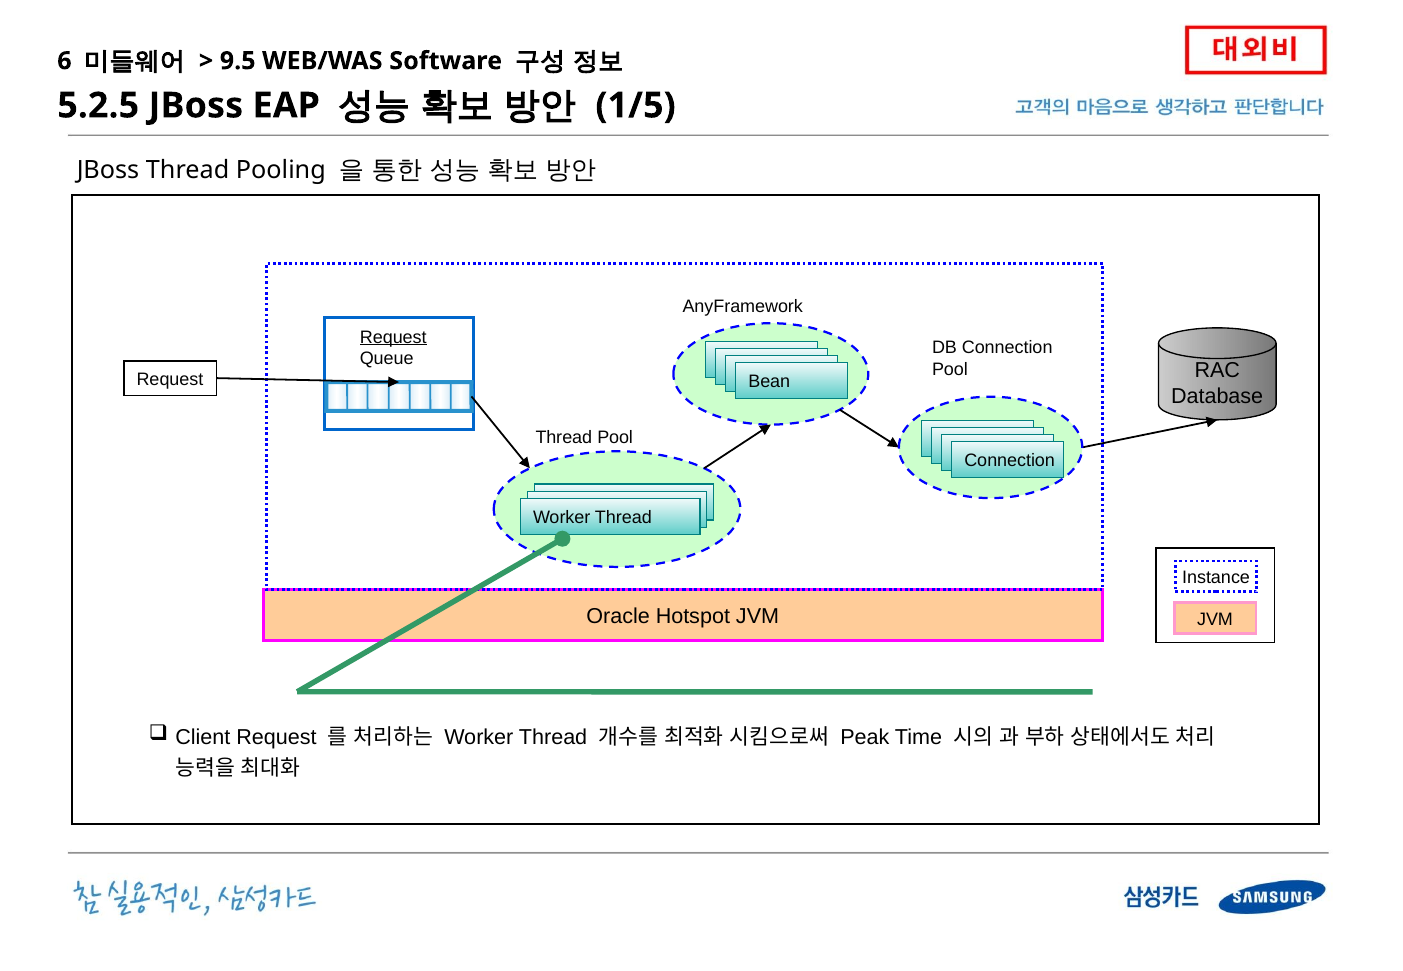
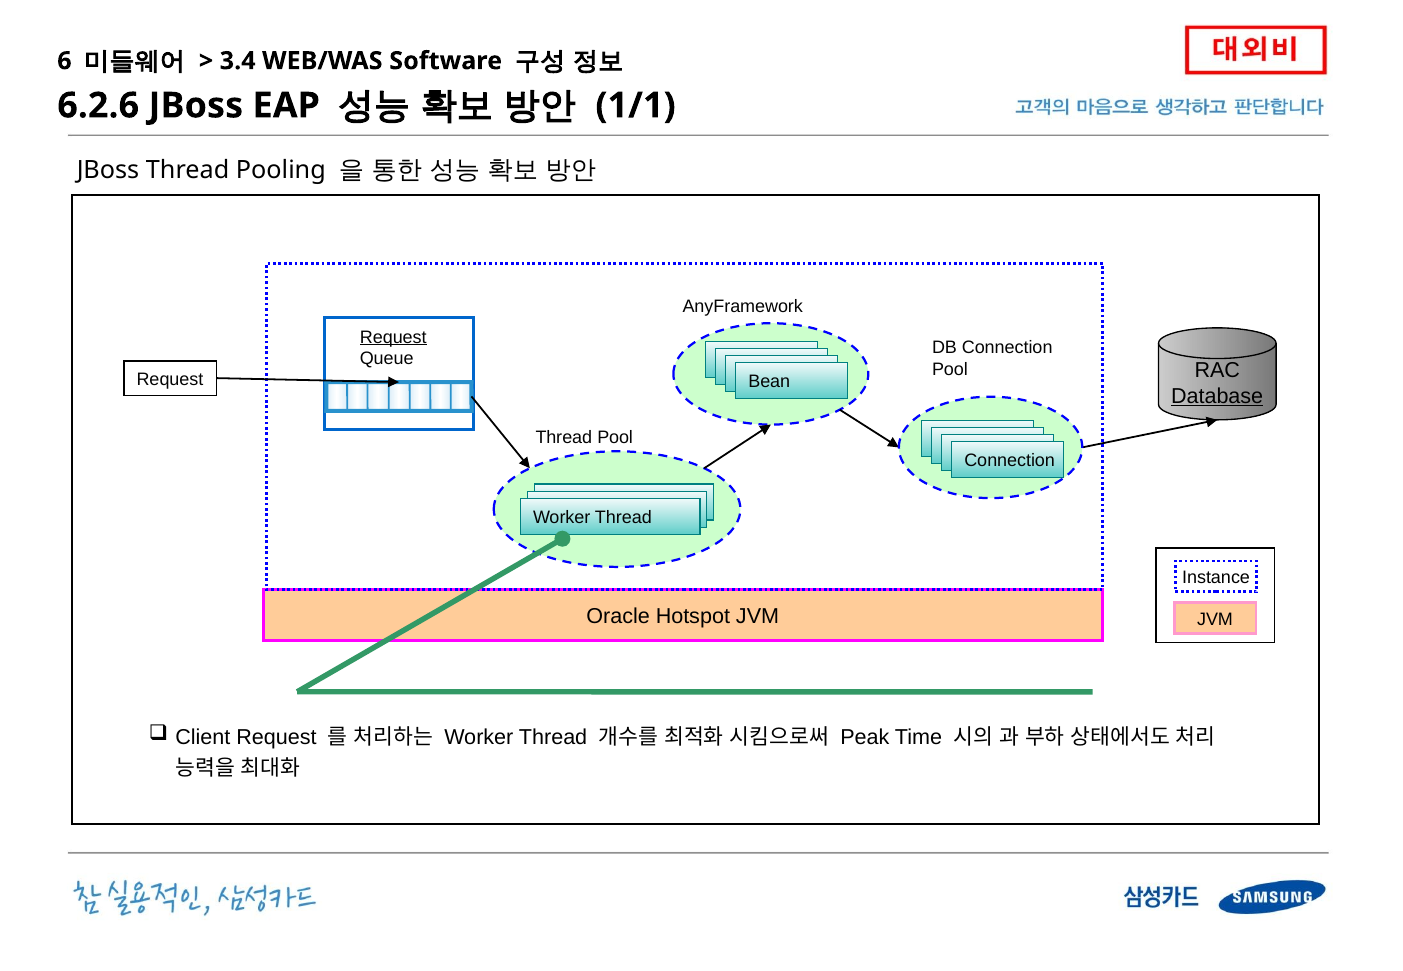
9.5: 9.5 -> 3.4 (238, 61)
5.2.5: 5.2.5 -> 6.2.6 (98, 106)
1/5: 1/5 -> 1/1 (636, 106)
Database underline: none -> present (1217, 396)
